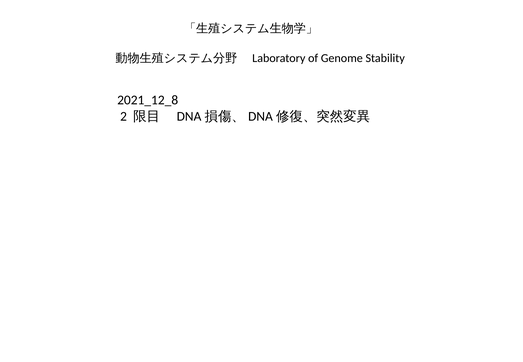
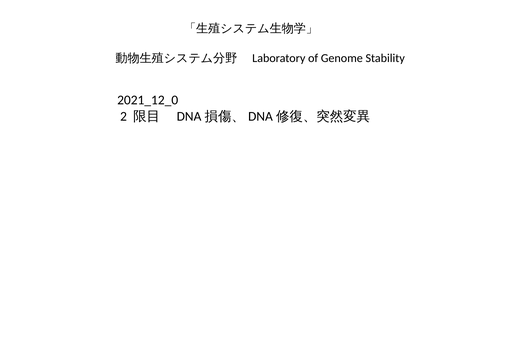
2021_12_8: 2021_12_8 -> 2021_12_0 (148, 100)
